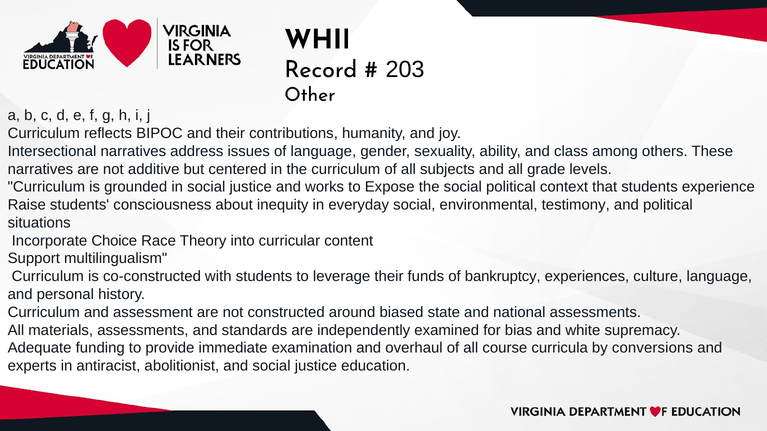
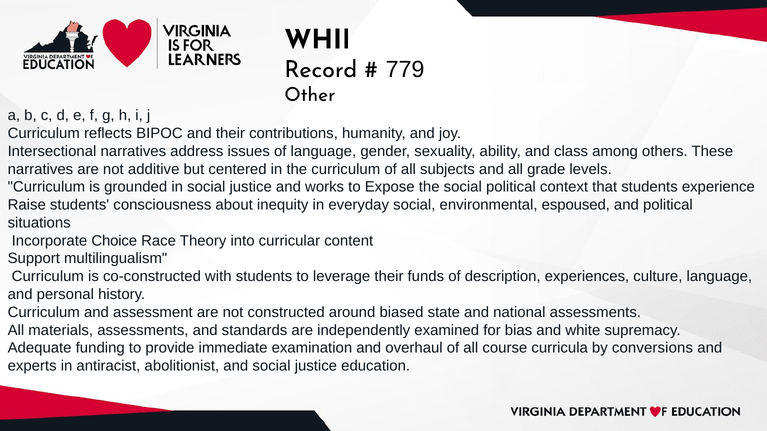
203: 203 -> 779 (405, 69)
testimony: testimony -> espoused (576, 205)
bankruptcy: bankruptcy -> description (503, 277)
